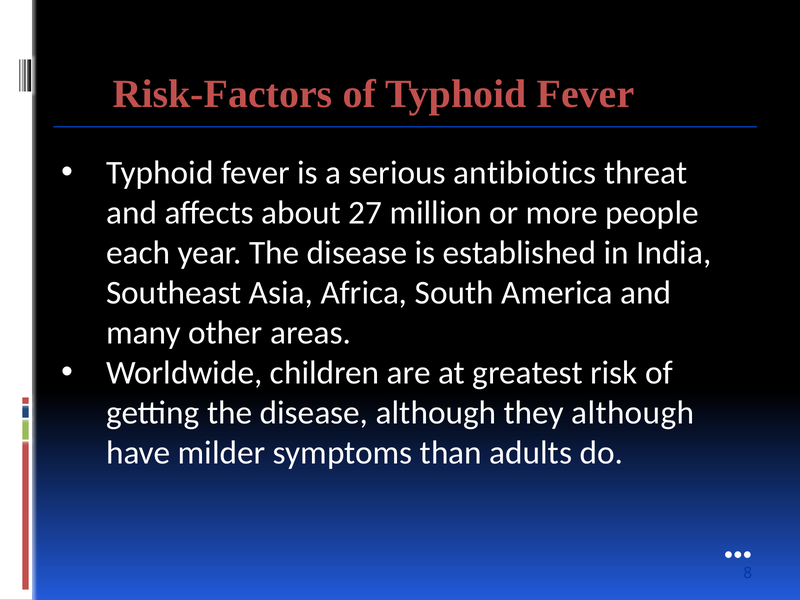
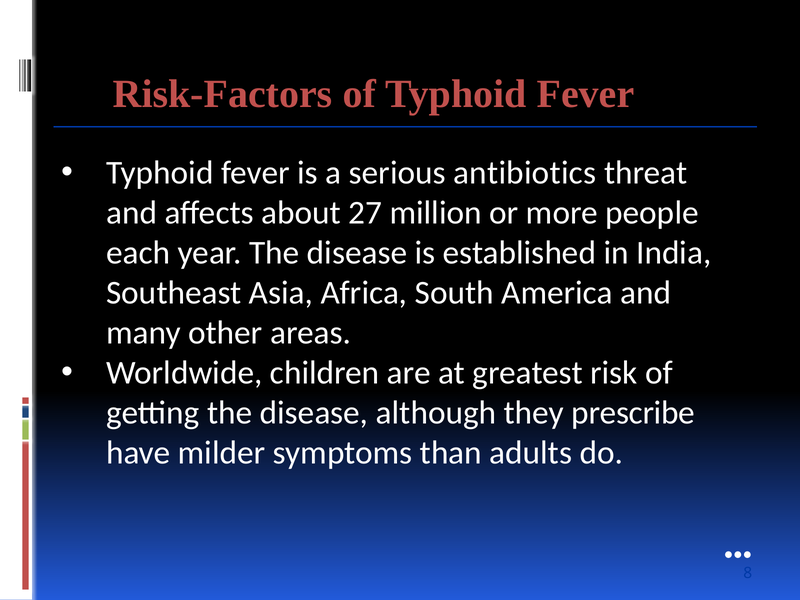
they although: although -> prescribe (633, 413)
